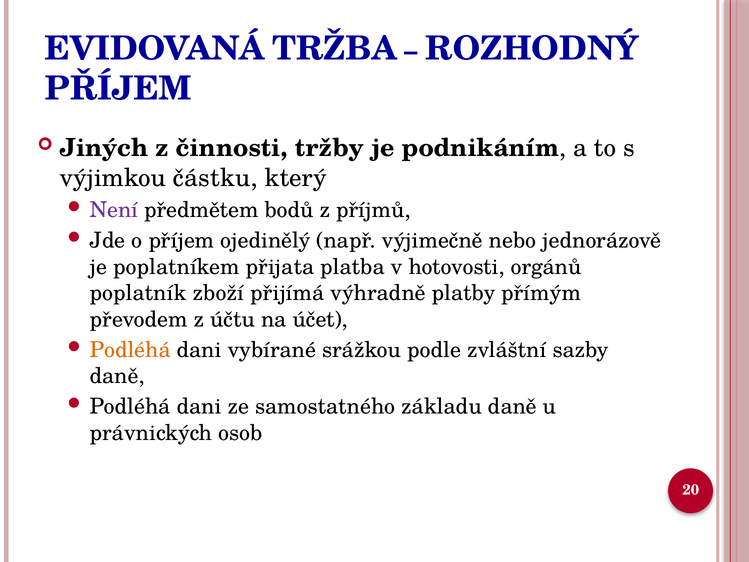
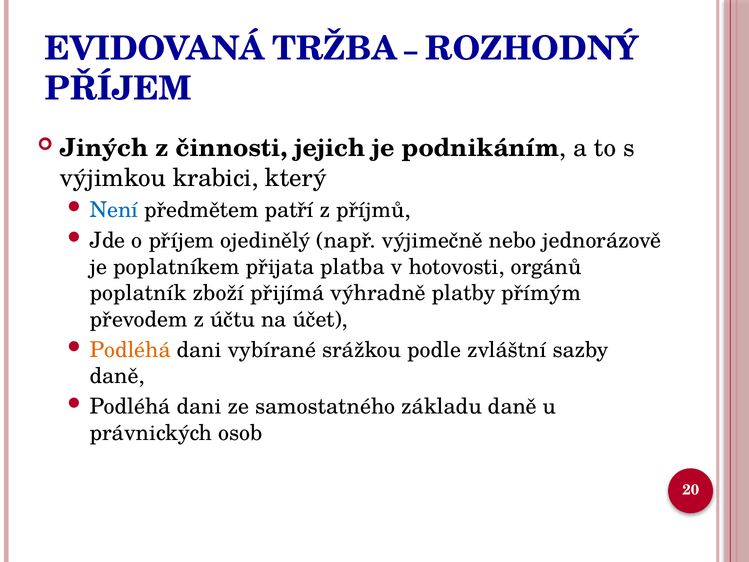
tržby: tržby -> jejich (330, 148)
částku: částku -> krabici (216, 178)
Není colour: purple -> blue (114, 210)
bodů: bodů -> patří (289, 210)
